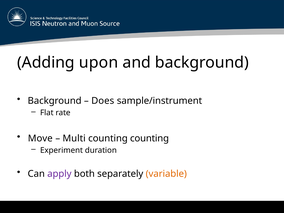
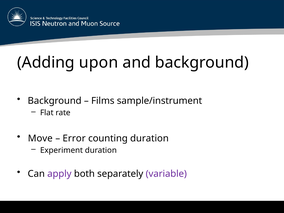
Does: Does -> Films (103, 101)
Multi: Multi -> Error (74, 138)
counting counting: counting -> duration (149, 138)
variable colour: orange -> purple (166, 174)
